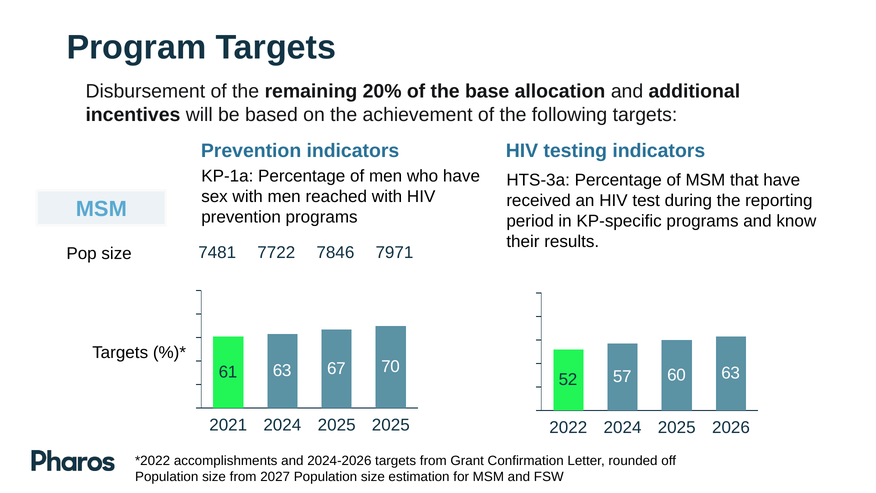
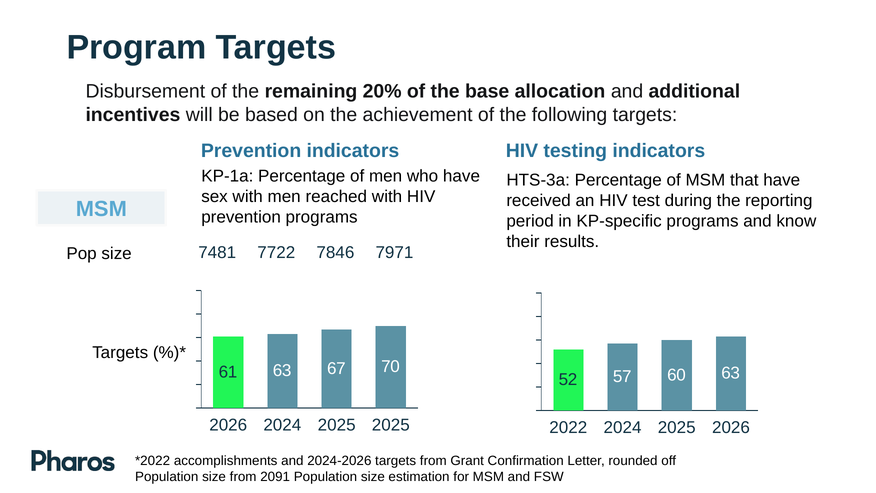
2021: 2021 -> 2026 (228, 425)
2027: 2027 -> 2091 (275, 477)
